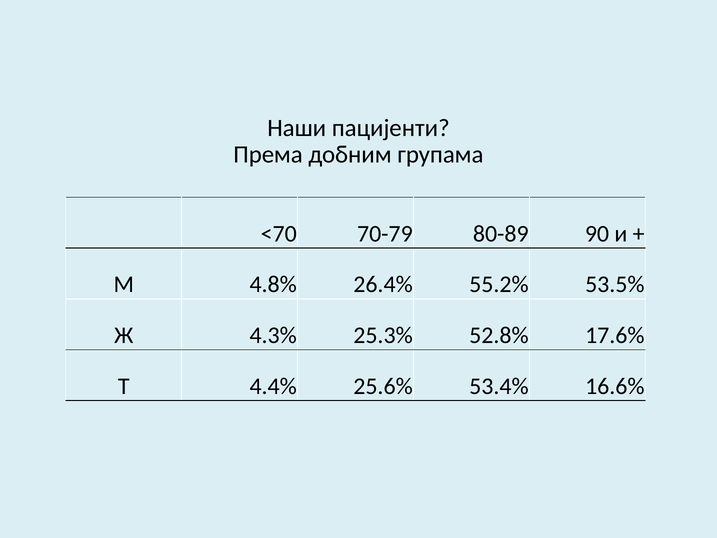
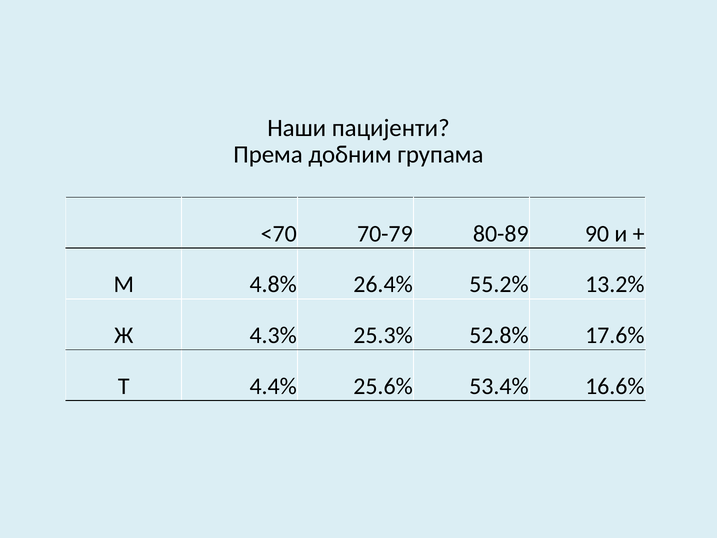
53.5%: 53.5% -> 13.2% (615, 284)
